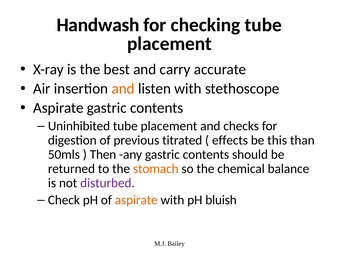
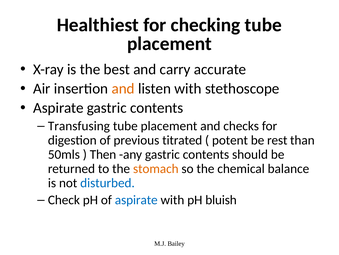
Handwash: Handwash -> Healthiest (98, 25)
Uninhibited: Uninhibited -> Transfusing (79, 126)
effects: effects -> potent (230, 140)
this: this -> rest (277, 140)
disturbed colour: purple -> blue (108, 183)
aspirate colour: orange -> blue (136, 199)
